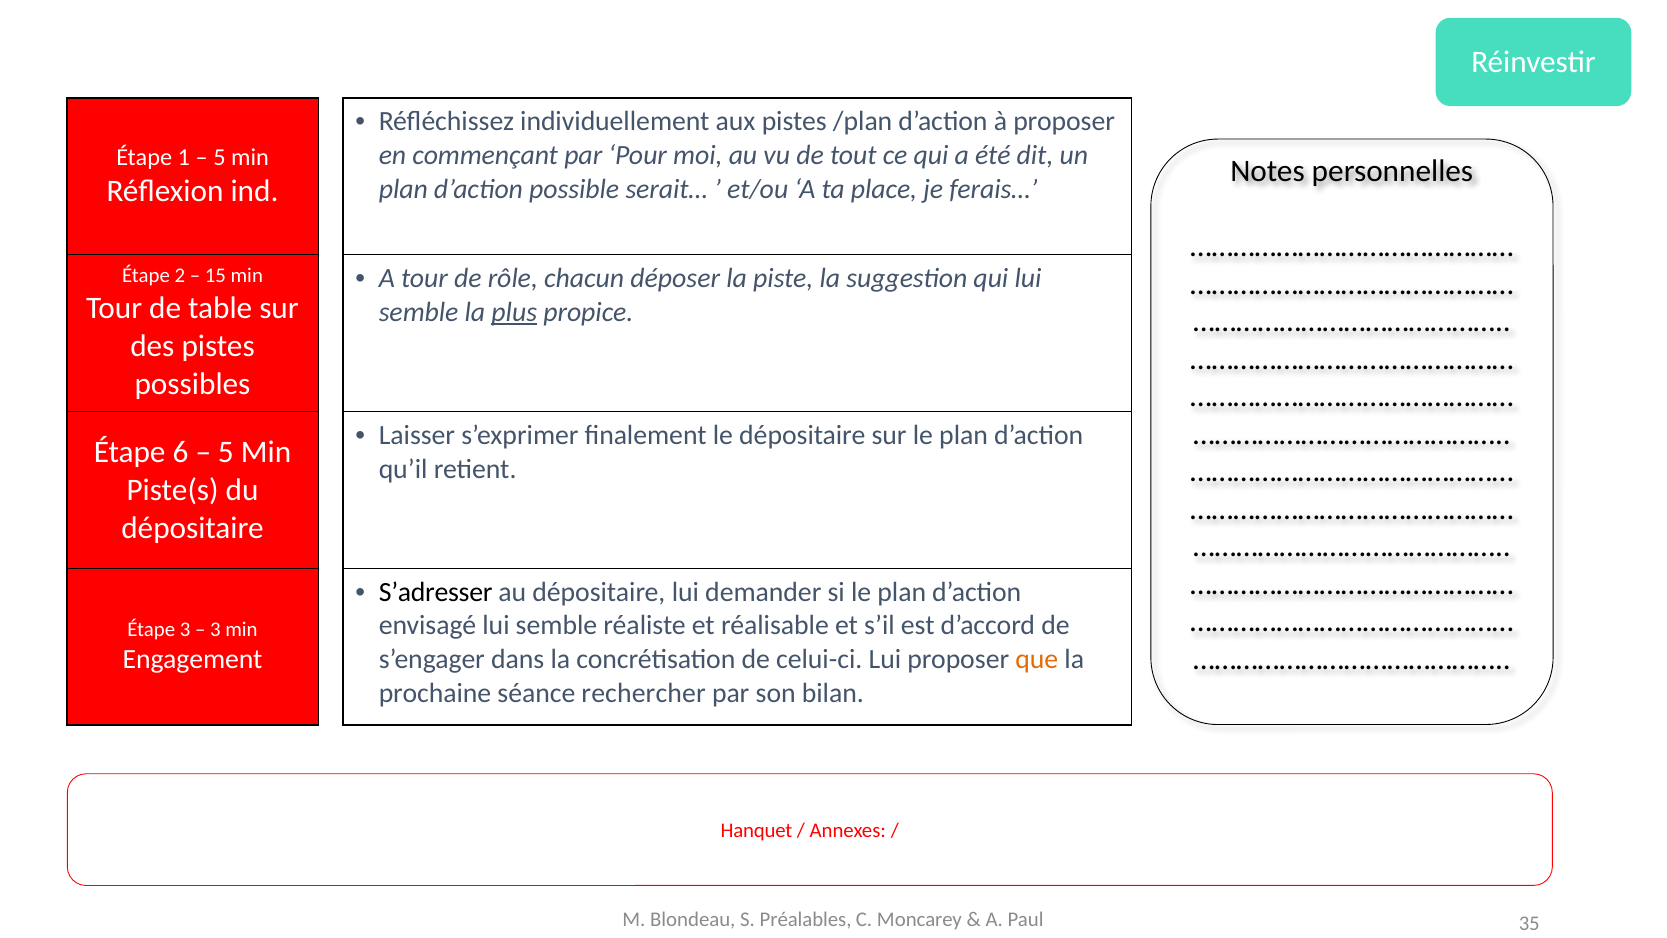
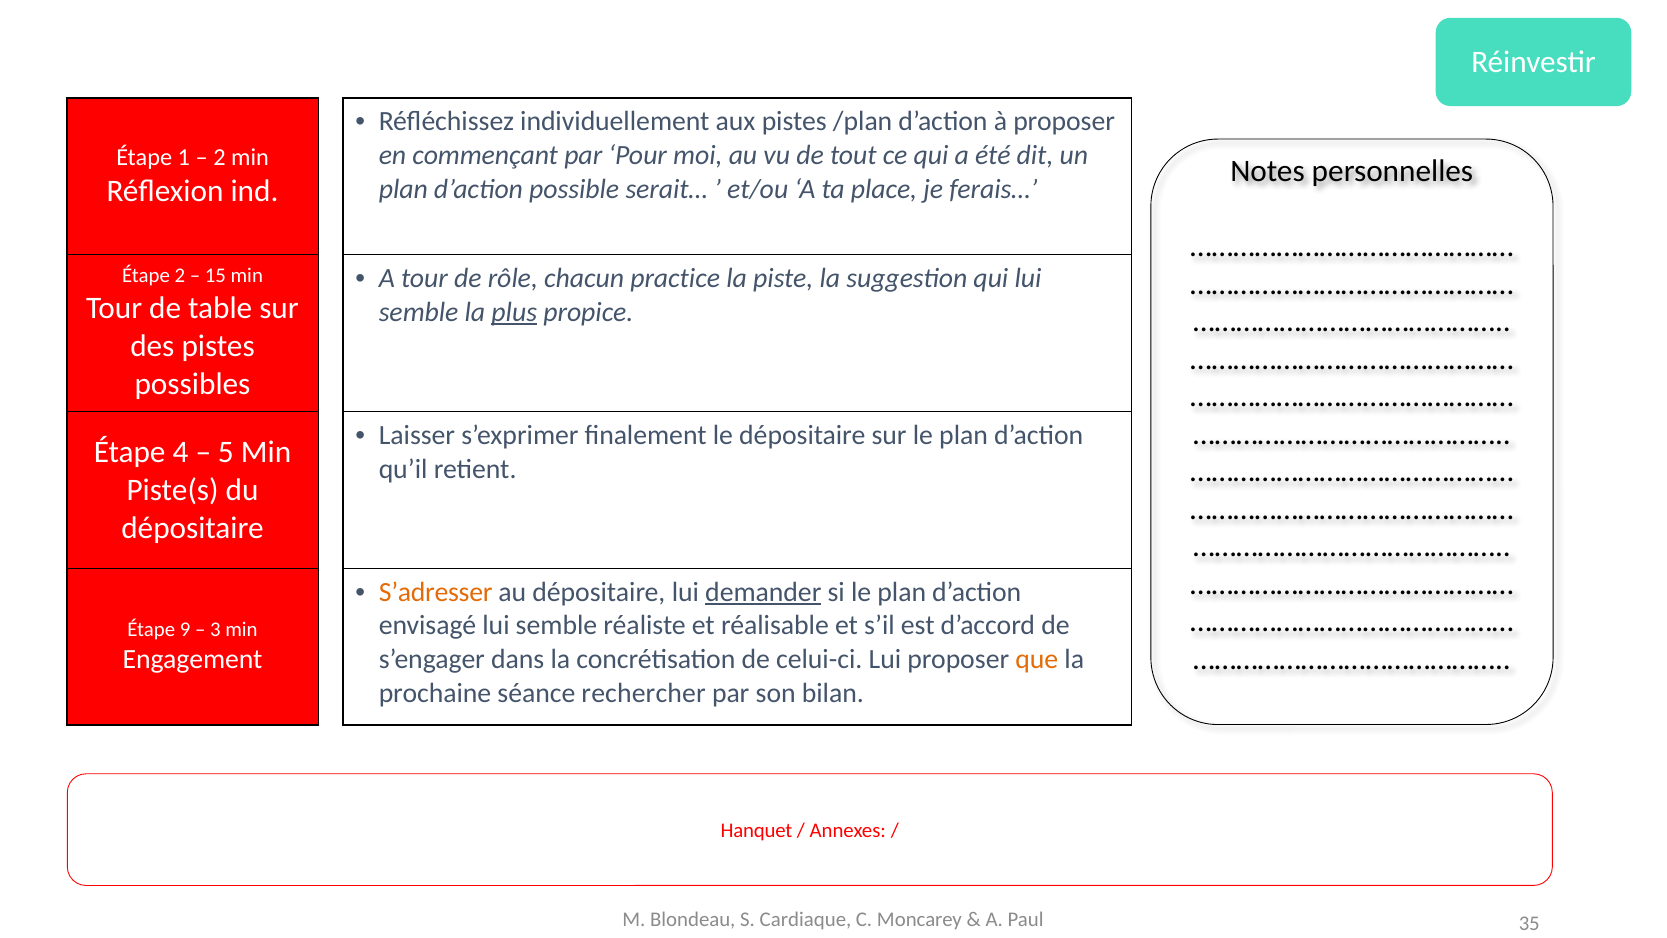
5: 5 -> 2 (219, 157)
déposer: déposer -> practice (675, 278)
6: 6 -> 4 (181, 452)
S’adresser colour: black -> orange (436, 592)
demander underline: none -> present (763, 592)
Étape 3: 3 -> 9 (185, 630)
Préalables: Préalables -> Cardiaque (806, 920)
